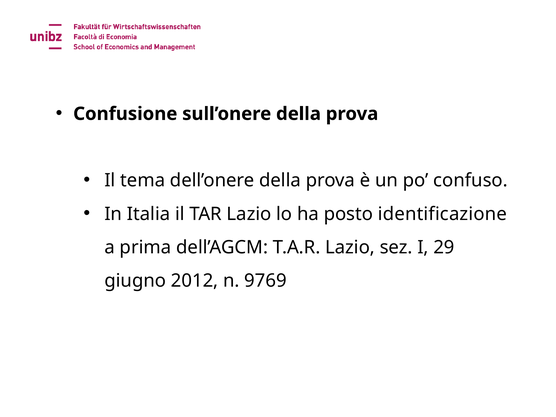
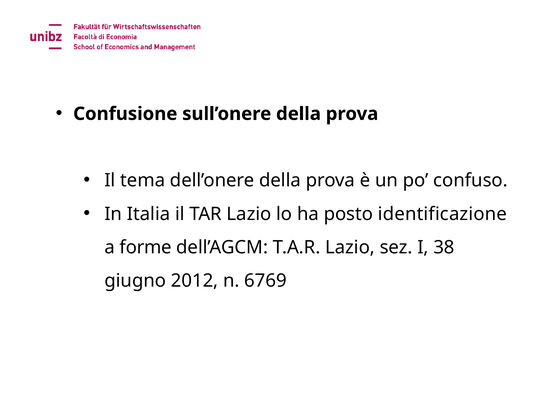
prima: prima -> forme (146, 247)
29: 29 -> 38 (444, 247)
9769: 9769 -> 6769 (265, 281)
